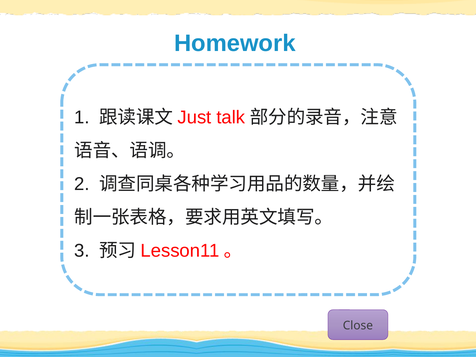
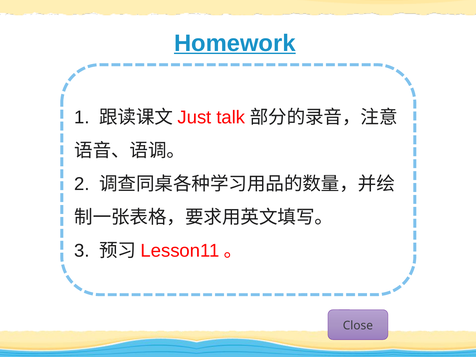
Homework underline: none -> present (235, 43)
